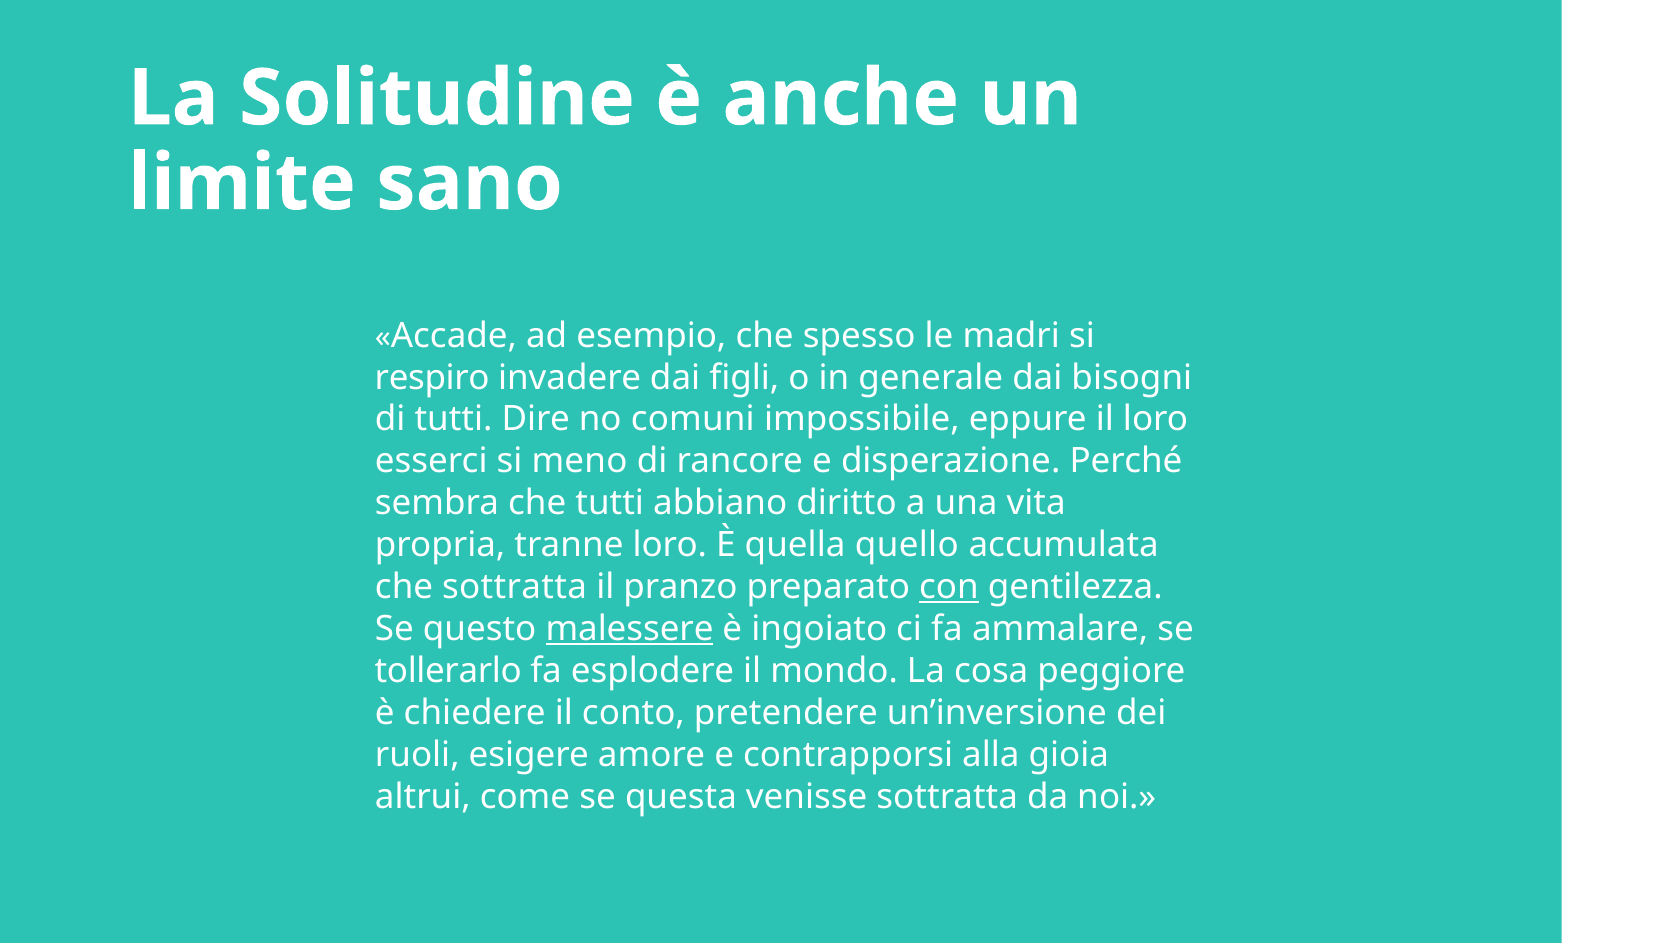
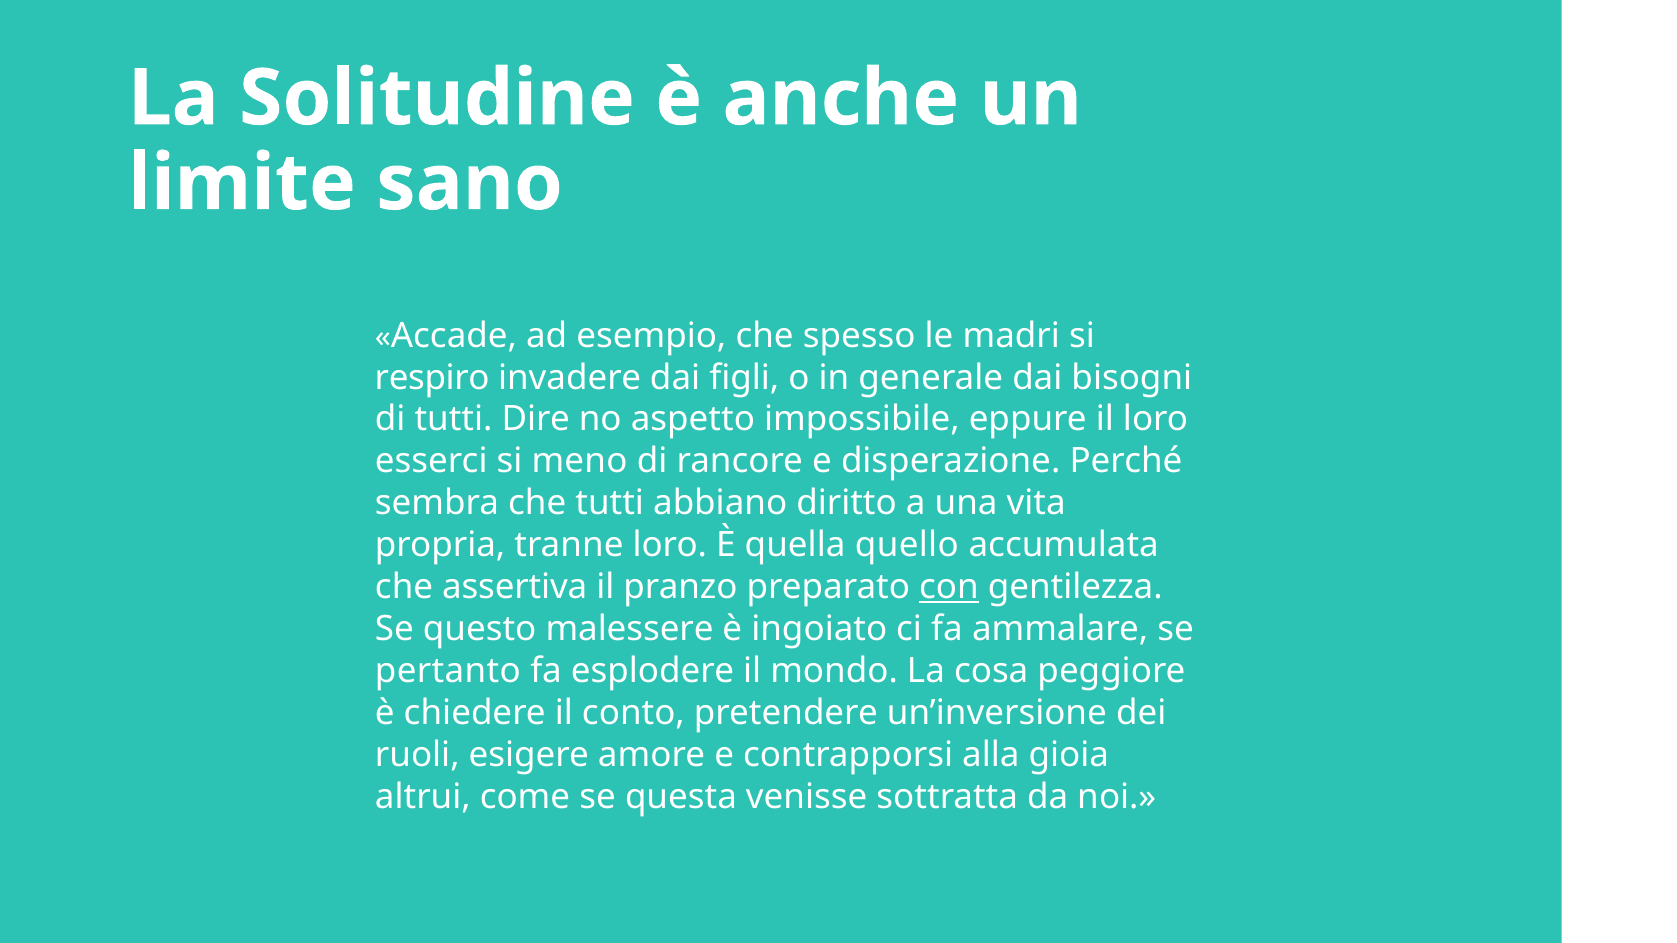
comuni: comuni -> aspetto (693, 420)
che sottratta: sottratta -> assertiva (515, 587)
malessere underline: present -> none (630, 629)
tollerarlo: tollerarlo -> pertanto (448, 671)
